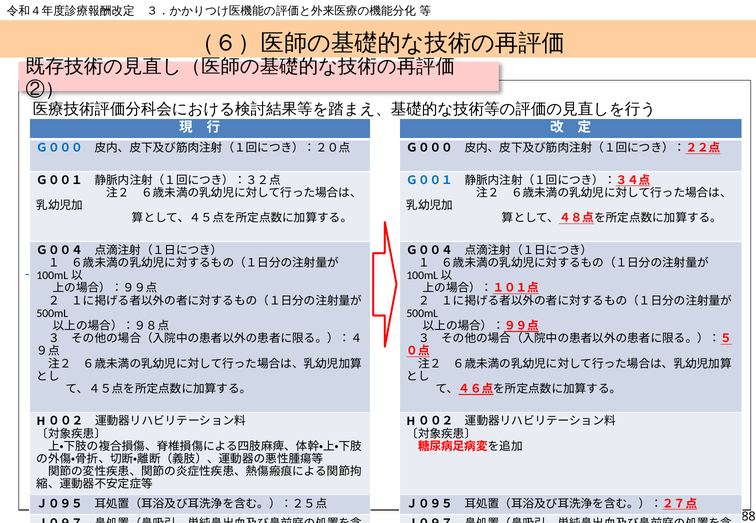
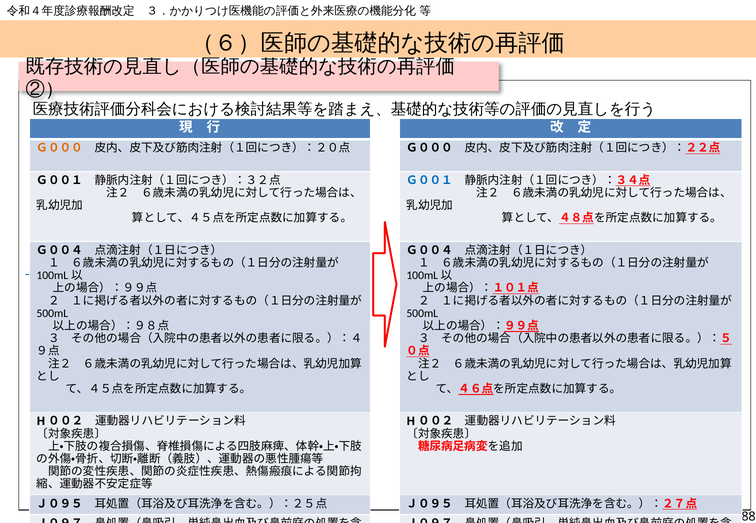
Ｇ０００ colour: blue -> orange (60, 148)
